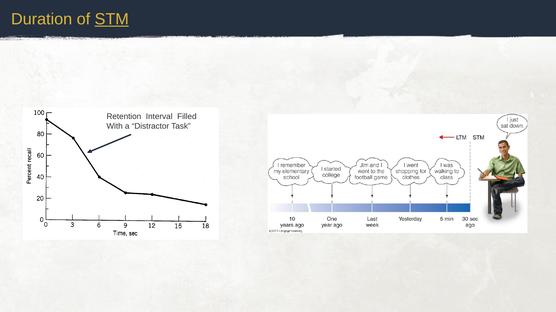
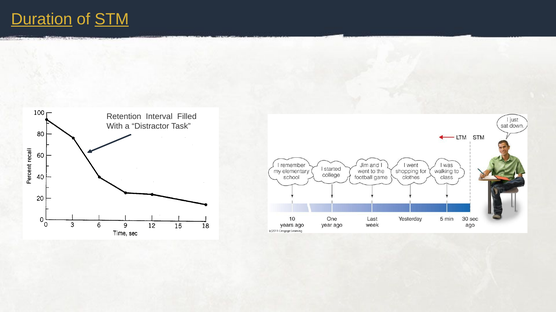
Duration underline: none -> present (42, 19)
